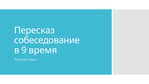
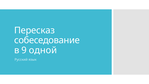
время: время -> одной (43, 50)
